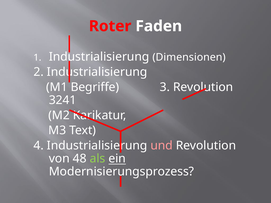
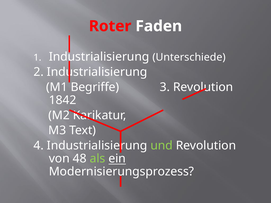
Dimensionen: Dimensionen -> Unterschiede (189, 57)
3241: 3241 -> 1842 (63, 100)
und colour: pink -> light green (162, 146)
